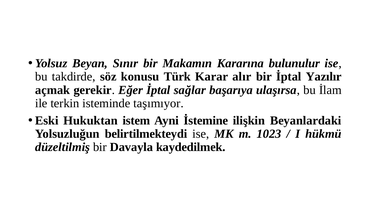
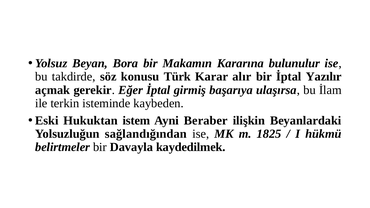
Sınır: Sınır -> Bora (125, 63)
sağlar: sağlar -> girmiş (190, 90)
taşımıyor: taşımıyor -> kaybeden (159, 103)
İstemine: İstemine -> Beraber (206, 121)
belirtilmekteydi: belirtilmekteydi -> sağlandığından (146, 134)
1023: 1023 -> 1825 (269, 134)
düzeltilmiş: düzeltilmiş -> belirtmeler (63, 147)
